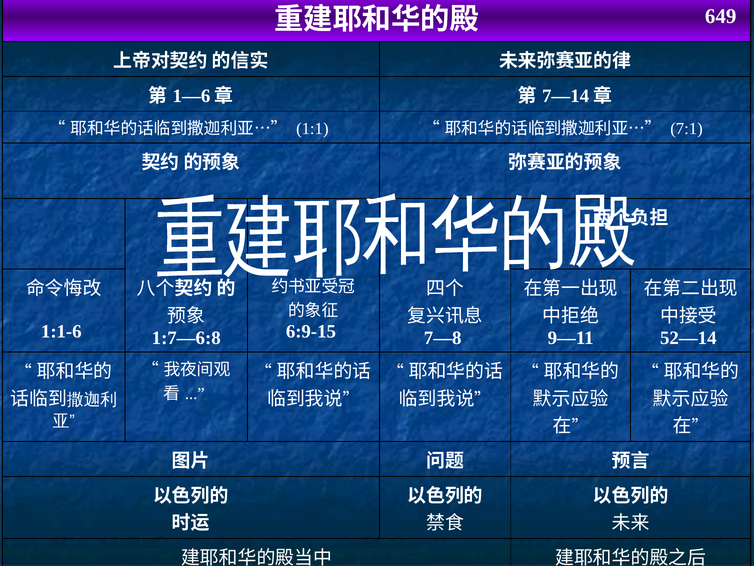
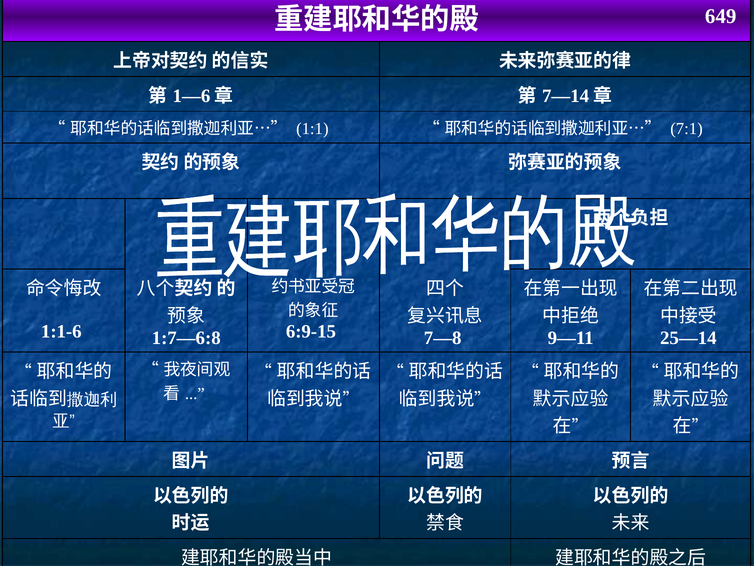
52—14: 52—14 -> 25—14 (688, 338)
